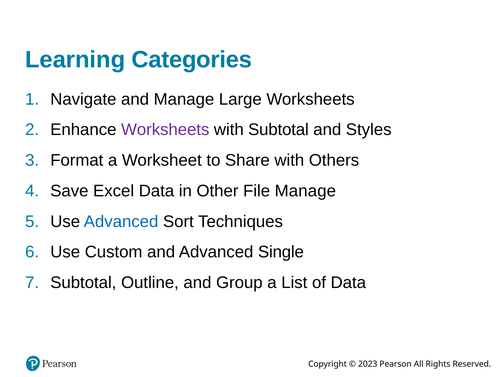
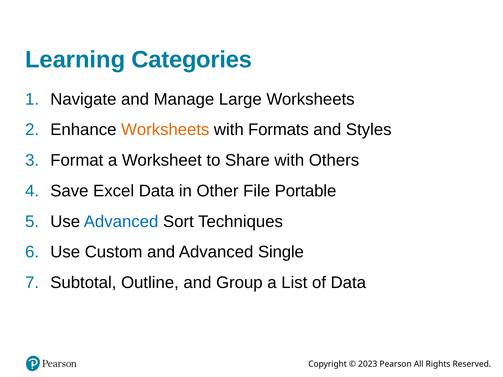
Worksheets colour: purple -> orange (165, 130)
with Subtotal: Subtotal -> Formats (278, 130)
File Manage: Manage -> Portable (306, 191)
